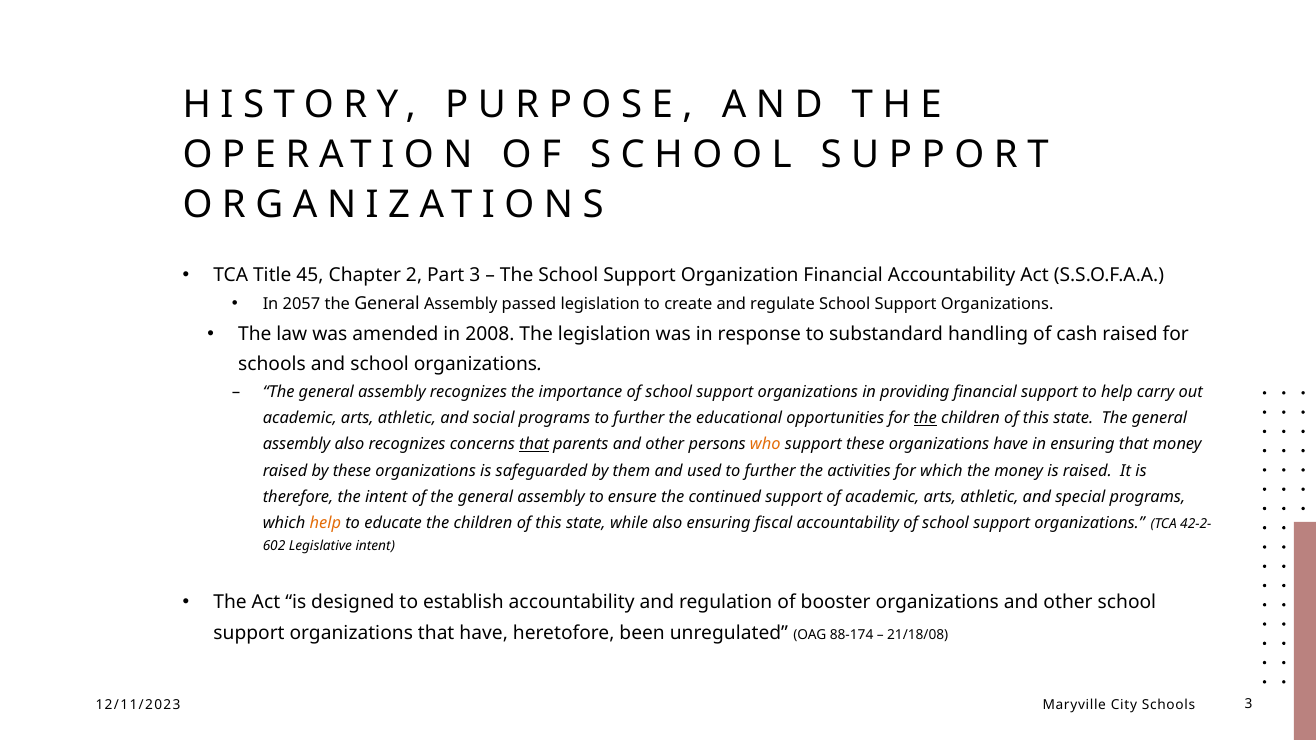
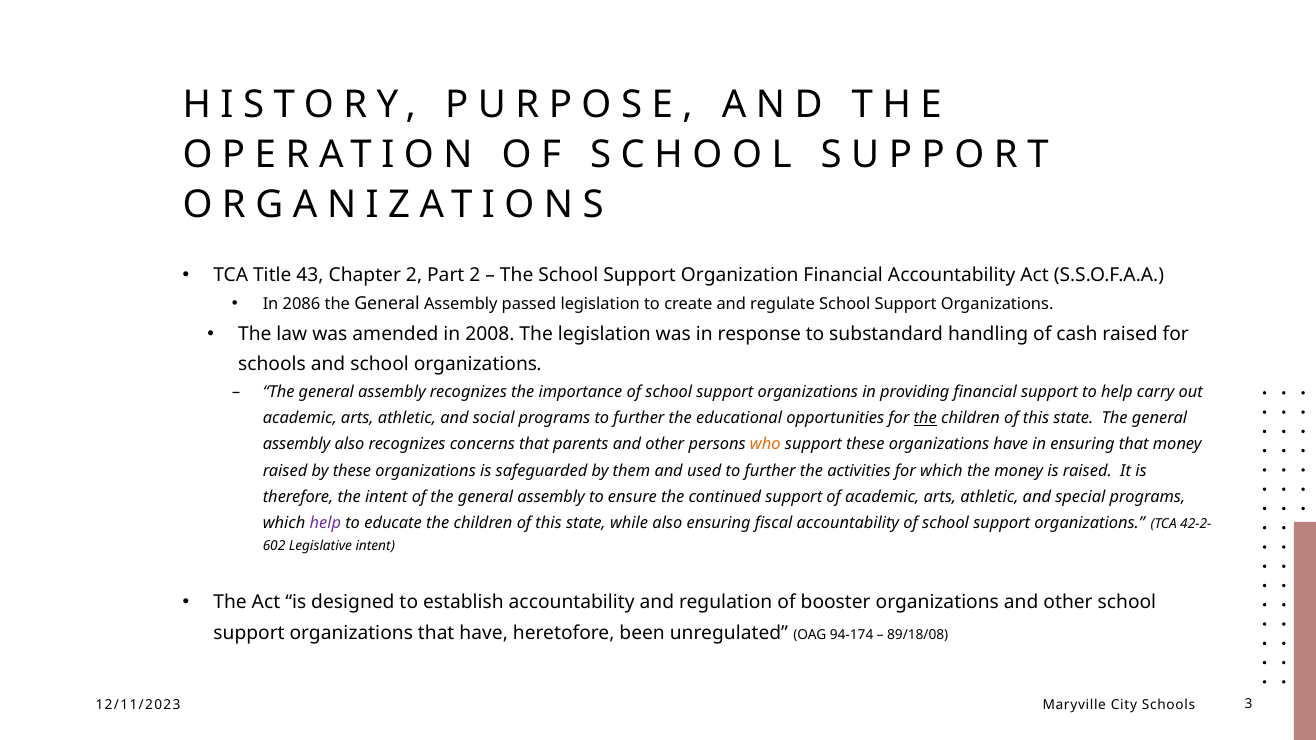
45: 45 -> 43 (310, 275)
Part 3: 3 -> 2 (475, 275)
2057: 2057 -> 2086 (301, 305)
that underline: present -> none (534, 445)
help colour: orange -> purple (325, 523)
88-174: 88-174 -> 94-174 (852, 635)
21/18/08: 21/18/08 -> 89/18/08 (918, 635)
